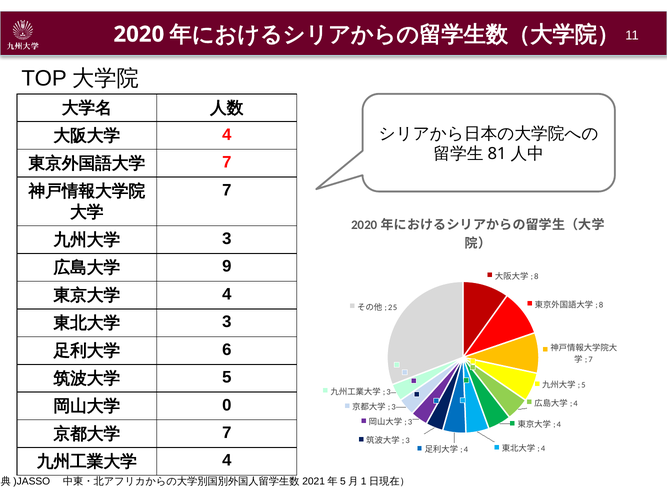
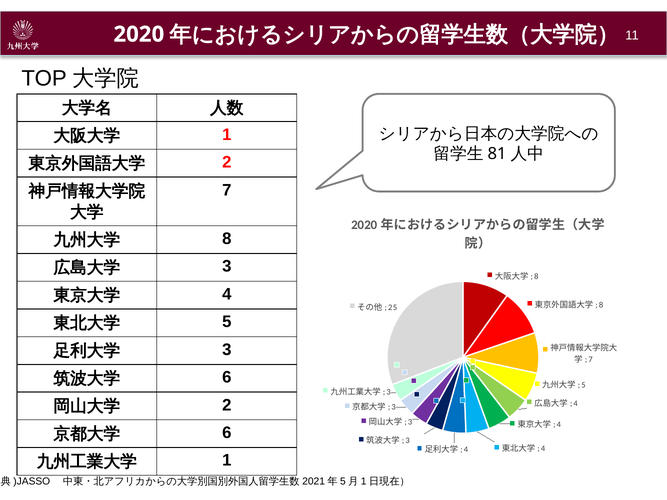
4: 4 -> 1 (227, 135)
7: 7 -> 2 (227, 162)
3: 3 -> 8 (227, 239)
9: 9 -> 3 (227, 267)
3: 3 -> 5 (227, 322)
6: 6 -> 3 (227, 350)
5: 5 -> 6 (227, 378)
0: 0 -> 2 (227, 405)
7: 7 -> 6 (227, 433)
4: 4 -> 1 (227, 461)
